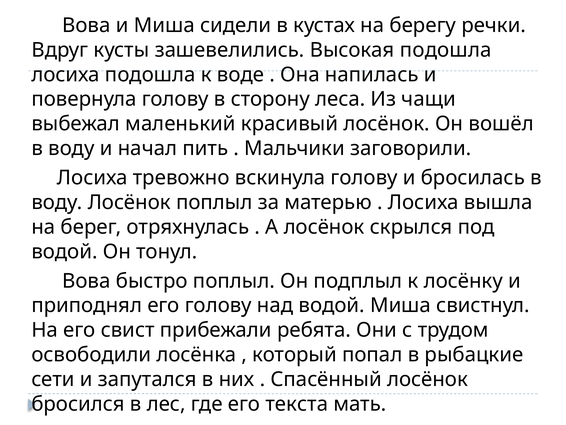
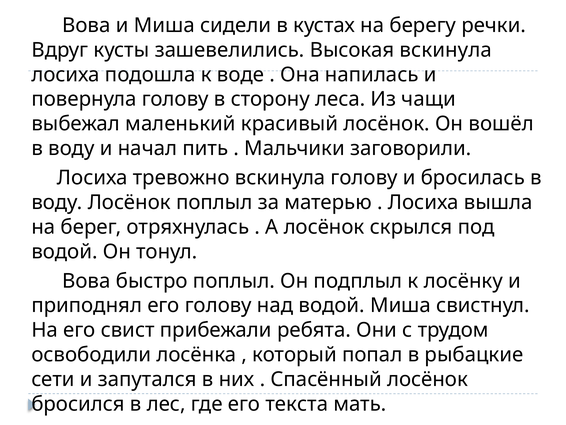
Высокая подошла: подошла -> вскинула (446, 50)
